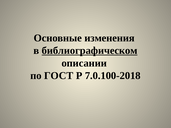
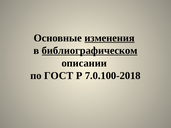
изменения underline: none -> present (110, 38)
